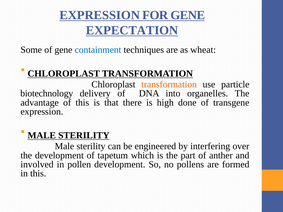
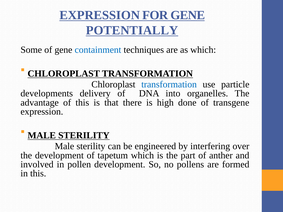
EXPECTATION: EXPECTATION -> POTENTIALLY (132, 30)
as wheat: wheat -> which (203, 50)
transformation colour: orange -> blue (169, 85)
biotechnology: biotechnology -> developments (47, 94)
